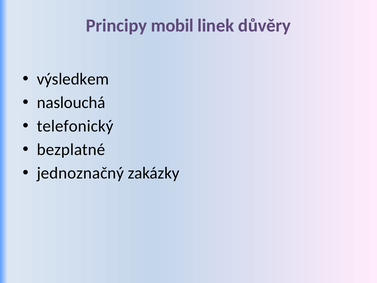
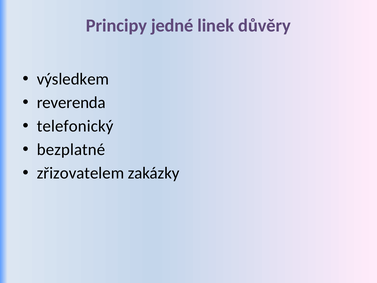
mobil: mobil -> jedné (172, 25)
naslouchá: naslouchá -> reverenda (71, 103)
jednoznačný: jednoznačný -> zřizovatelem (80, 173)
